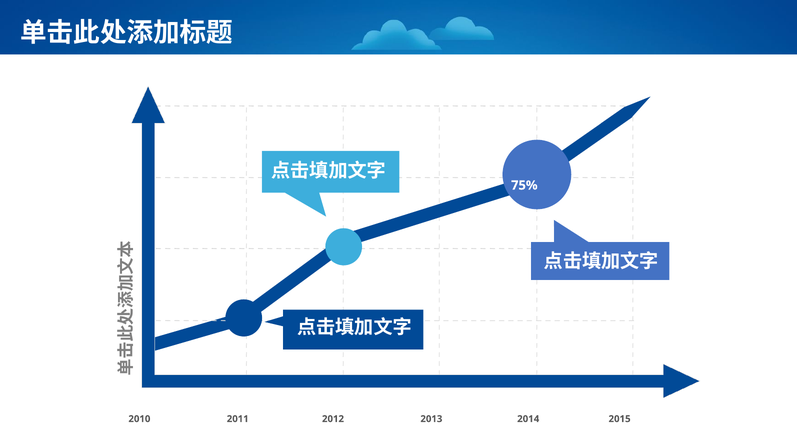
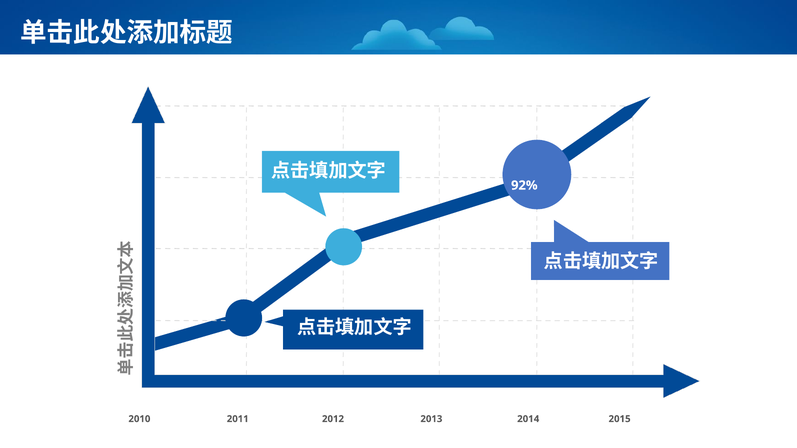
75%: 75% -> 92% (524, 185)
